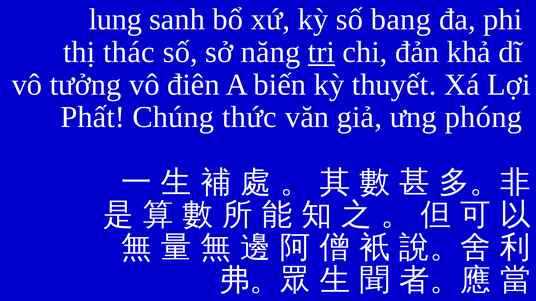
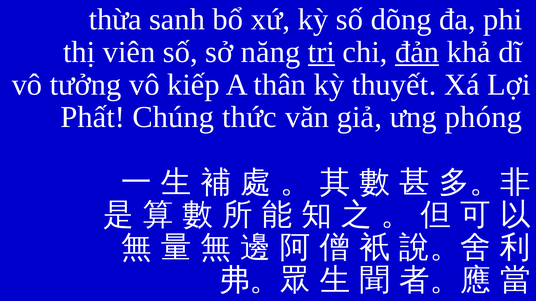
lung: lung -> thừa (115, 20)
bang: bang -> dõng (401, 20)
thác: thác -> viên (129, 52)
đản underline: none -> present (417, 52)
điên: điên -> kiếp (193, 85)
biến: biến -> thân (280, 85)
